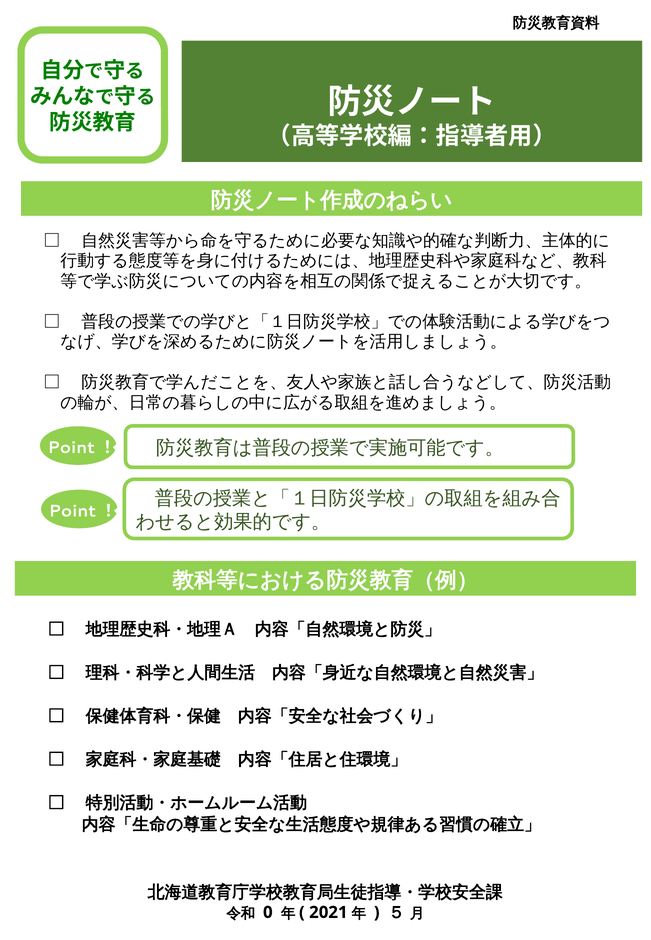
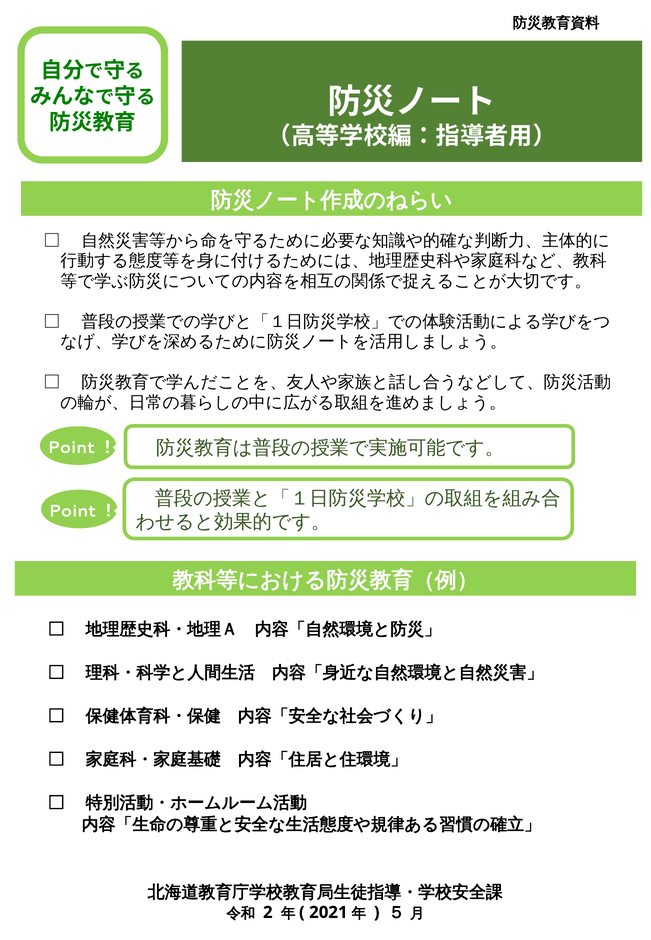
0: 0 -> 2 (268, 913)
